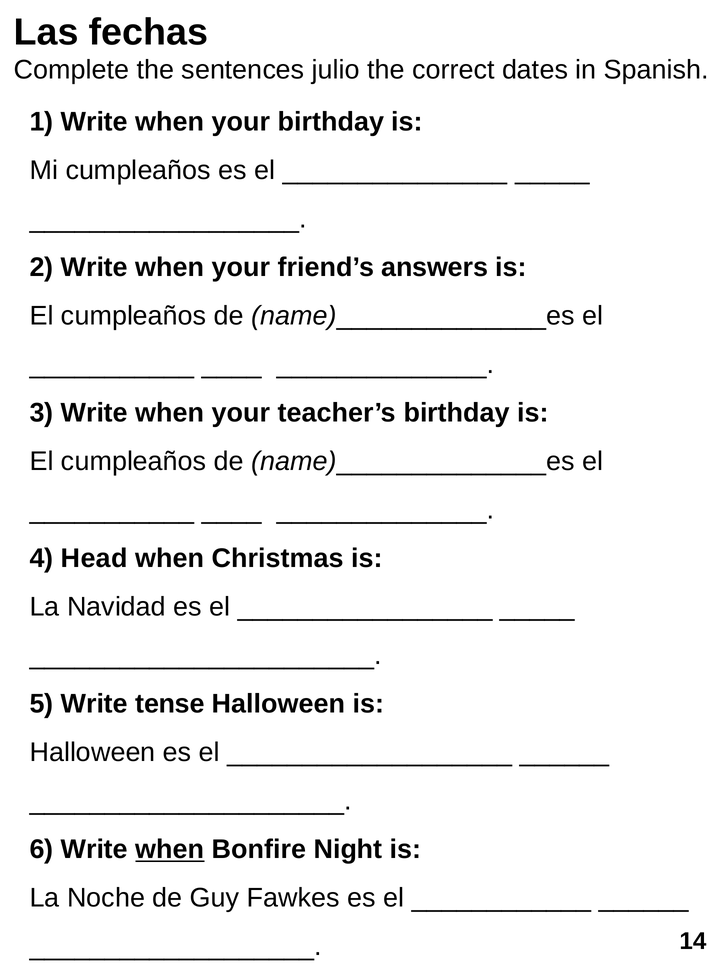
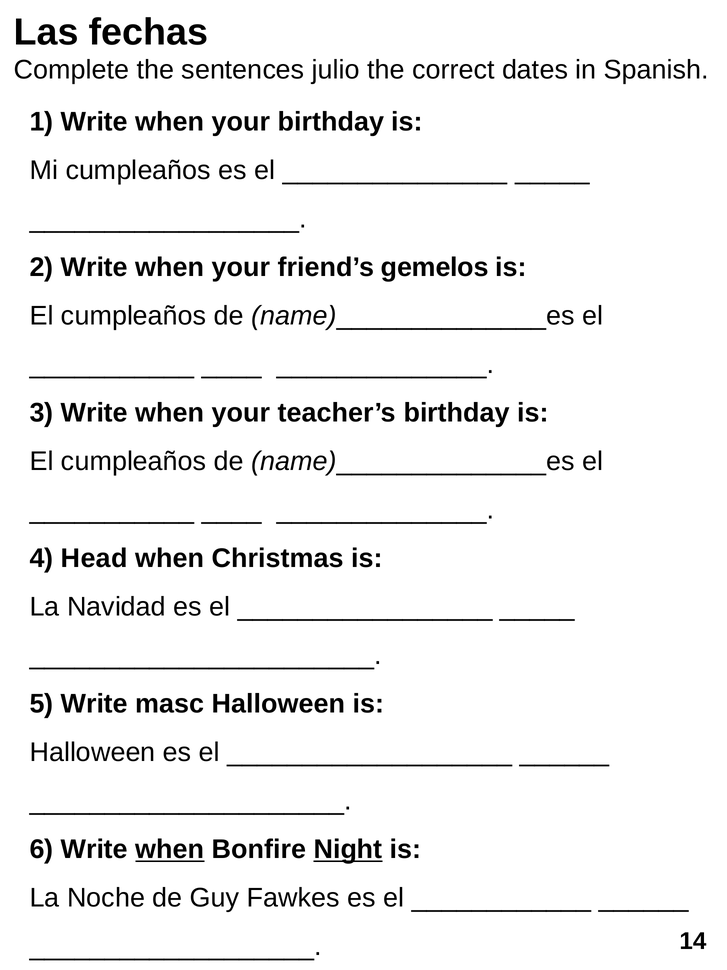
answers: answers -> gemelos (435, 267)
tense: tense -> masc (170, 704)
Night underline: none -> present (348, 849)
